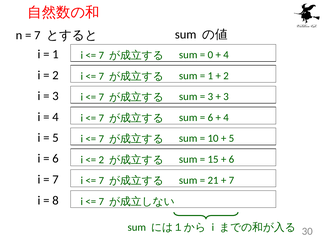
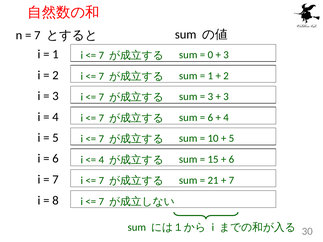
4: 4 -> 3 (226, 55)
2: 2 -> 4 (101, 160)
